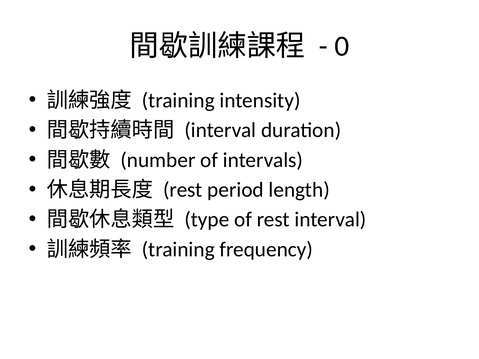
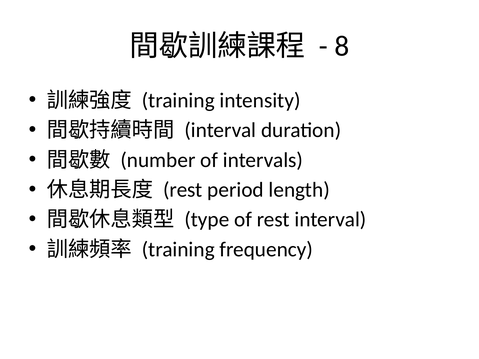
0: 0 -> 8 (342, 46)
